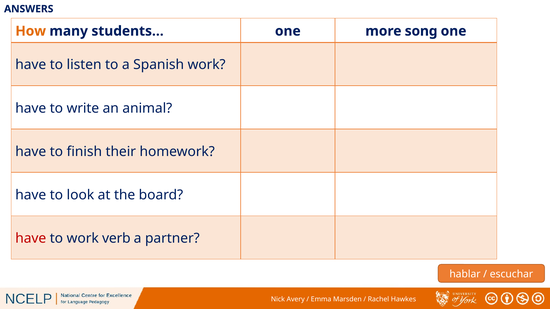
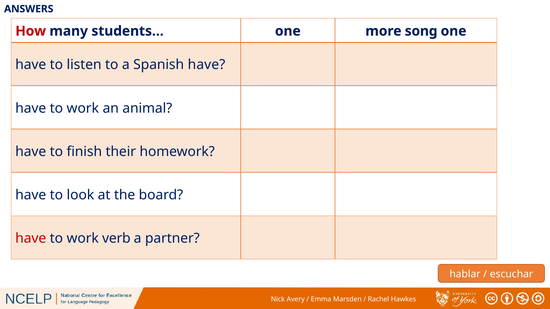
How colour: orange -> red (31, 31)
Spanish work: work -> have (206, 65)
write: write -> work (83, 108)
